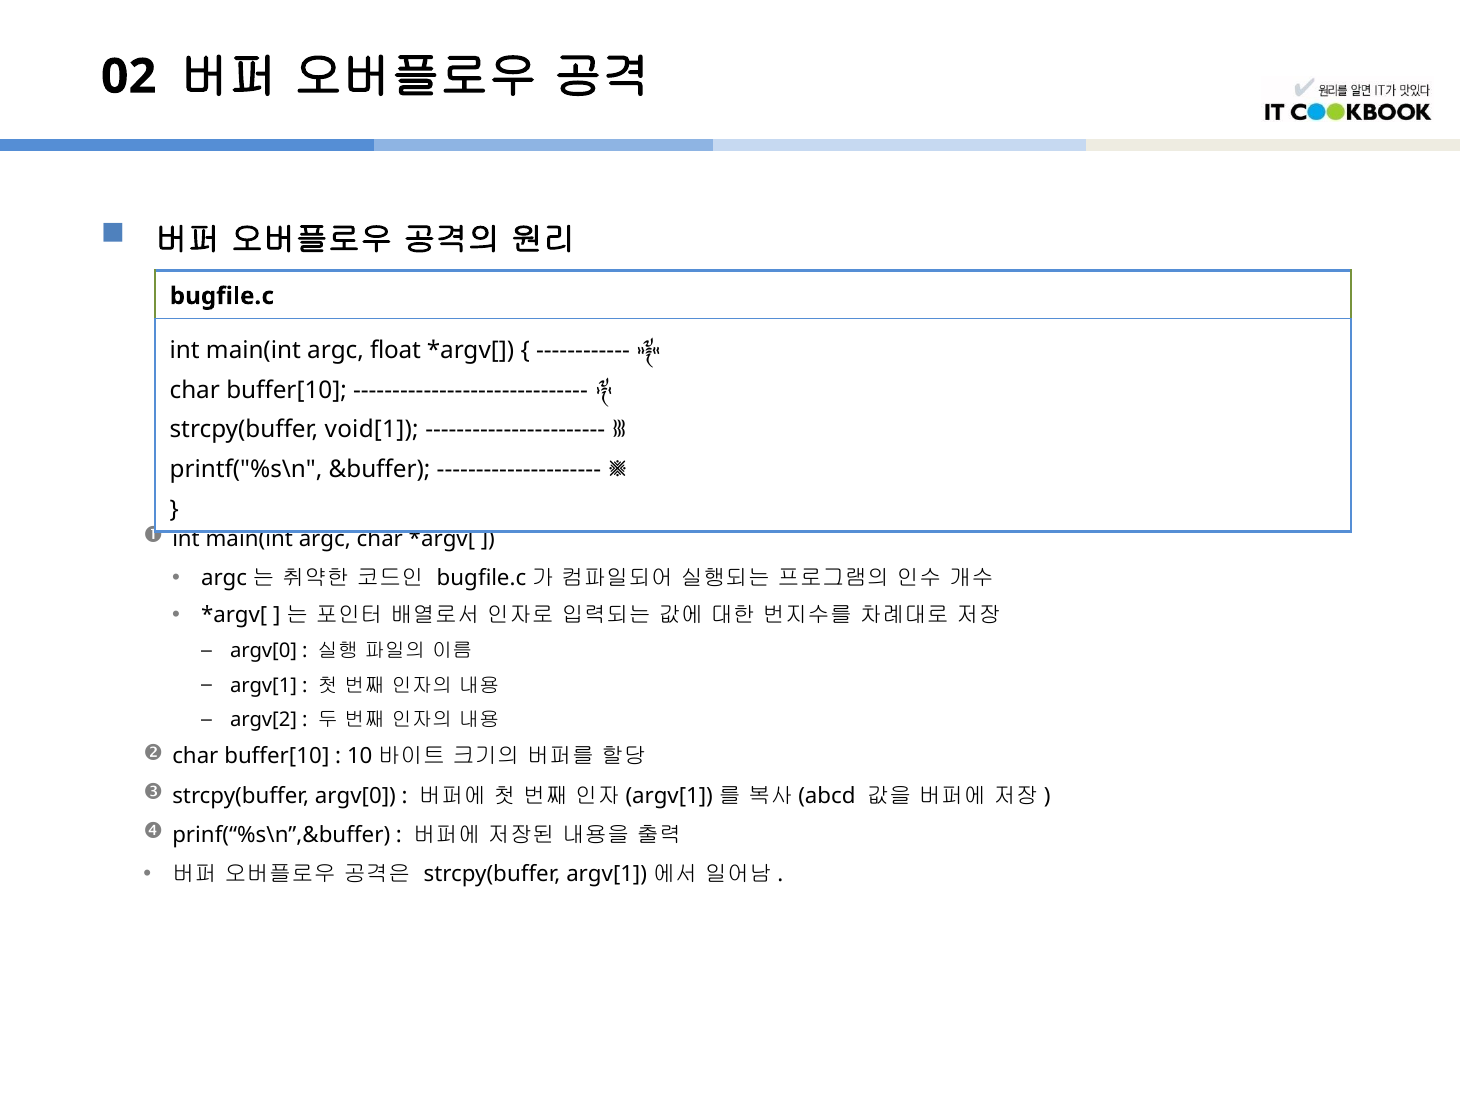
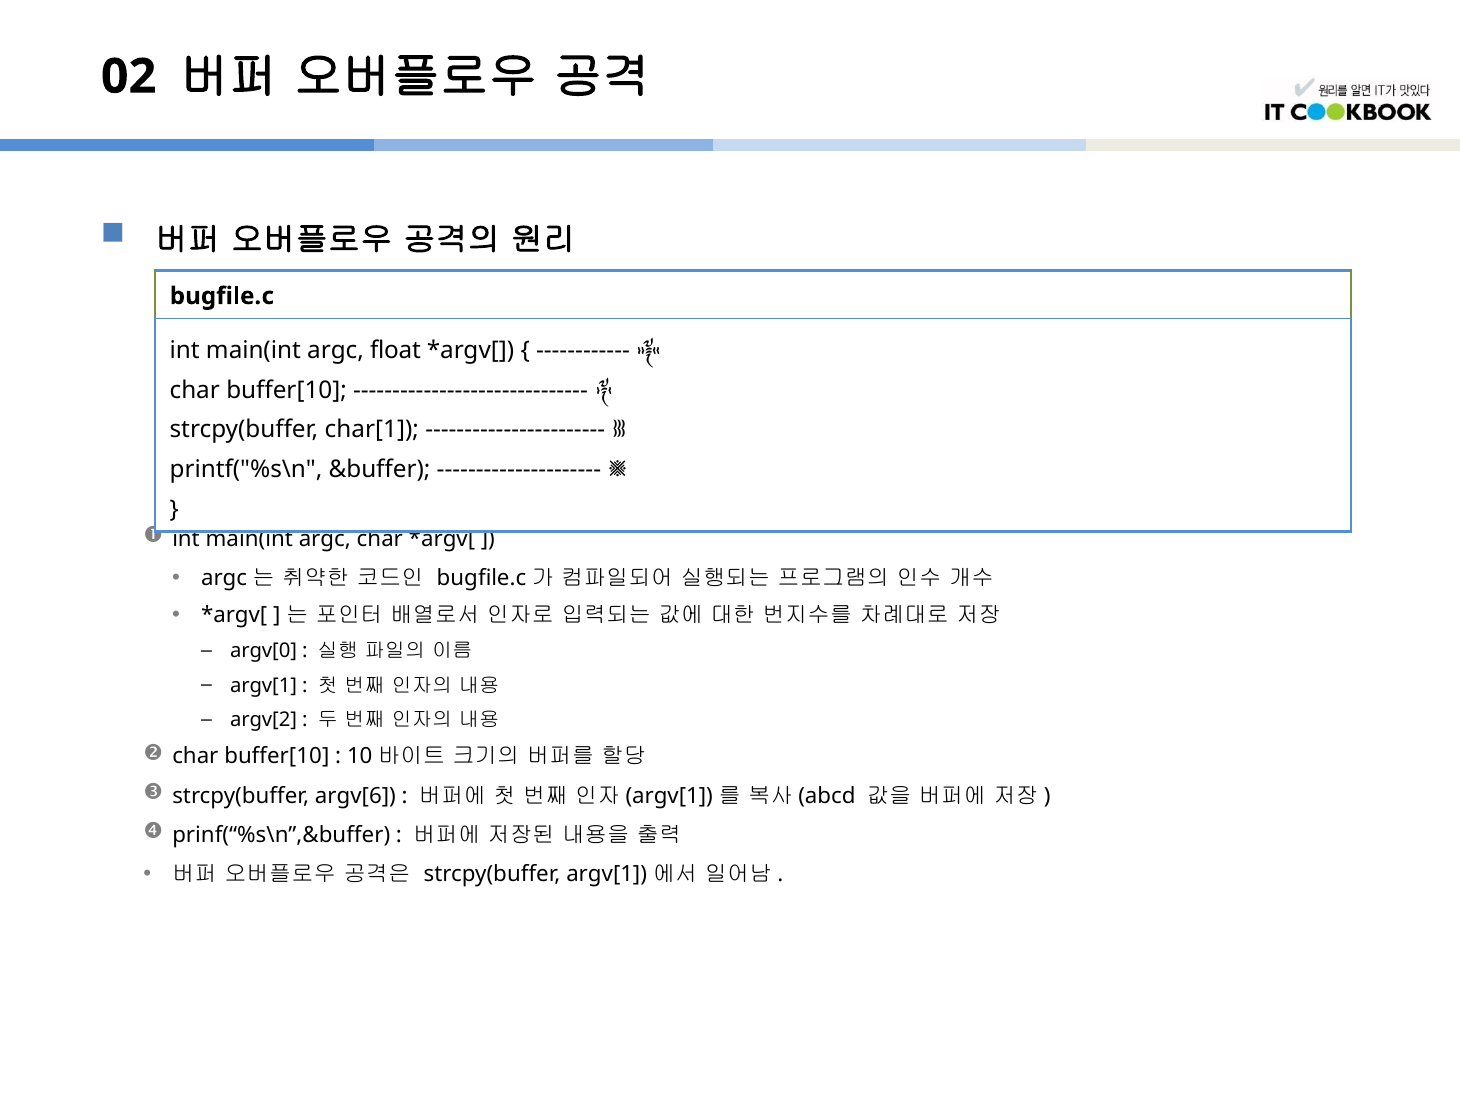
void[1: void[1 -> char[1 (372, 430)
strcpy(buffer argv[0: argv[0 -> argv[6 (355, 796)
